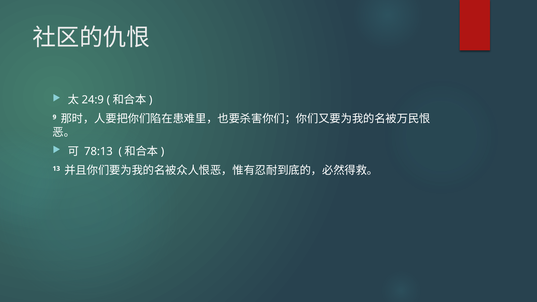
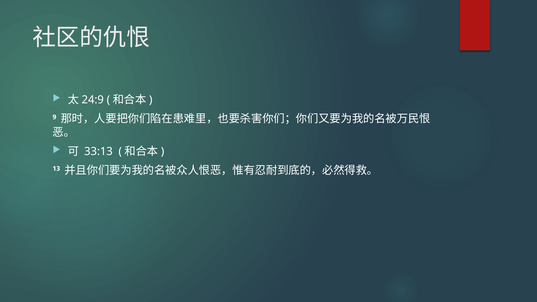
78:13: 78:13 -> 33:13 (98, 151)
